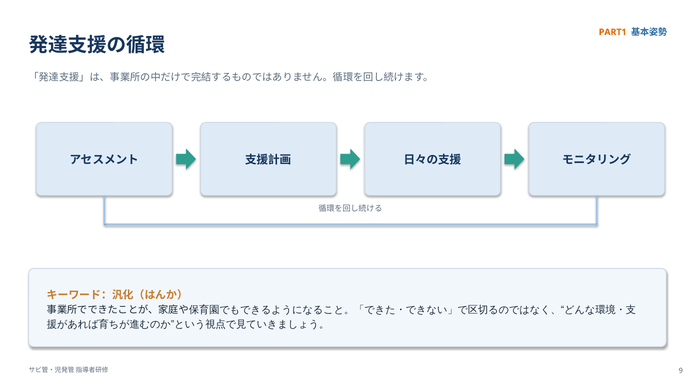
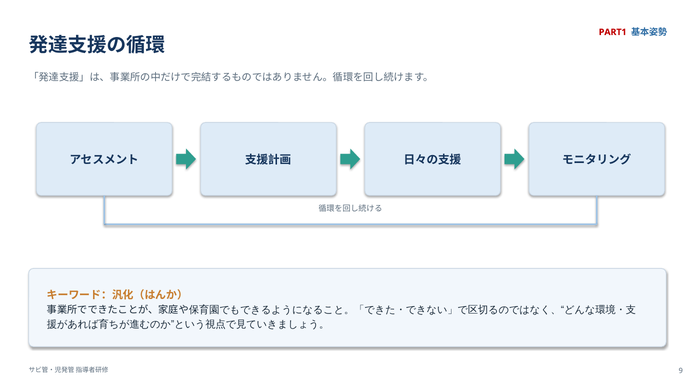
PART1 colour: orange -> red (613, 32)
